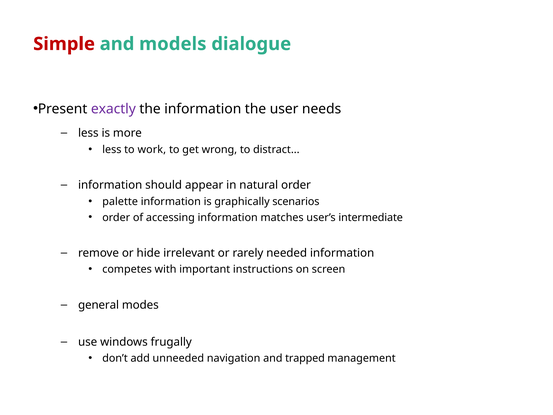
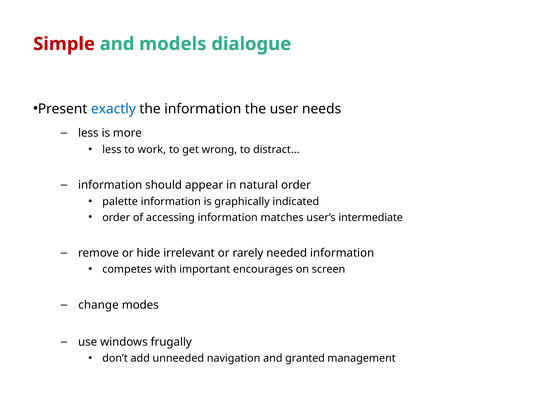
exactly colour: purple -> blue (113, 109)
scenarios: scenarios -> indicated (296, 201)
instructions: instructions -> encourages (263, 269)
general: general -> change (98, 305)
trapped: trapped -> granted (305, 358)
